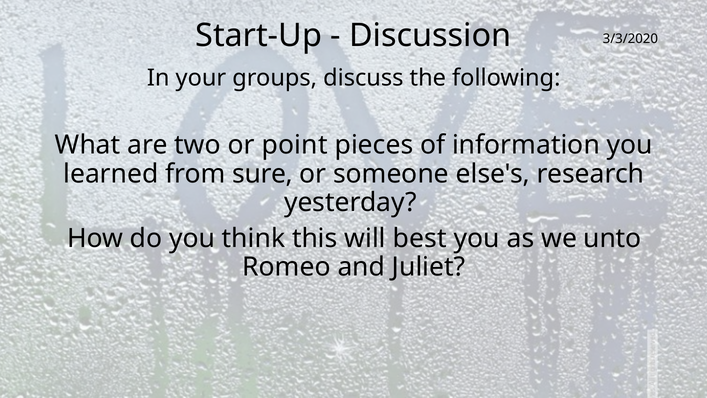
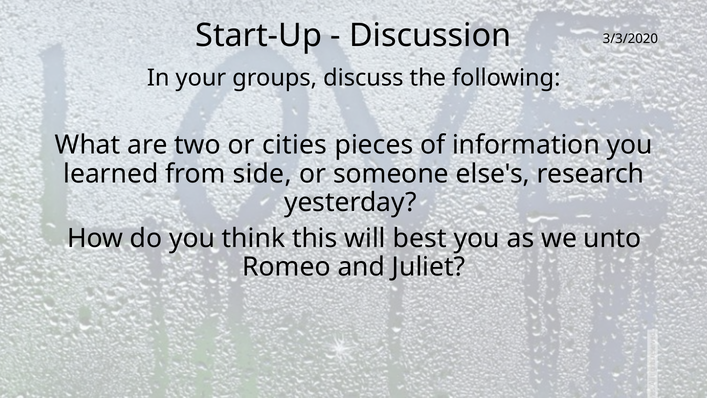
point: point -> cities (295, 145)
sure: sure -> side (262, 174)
